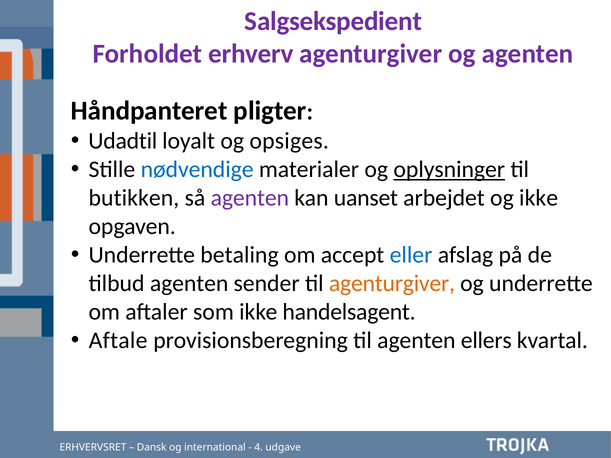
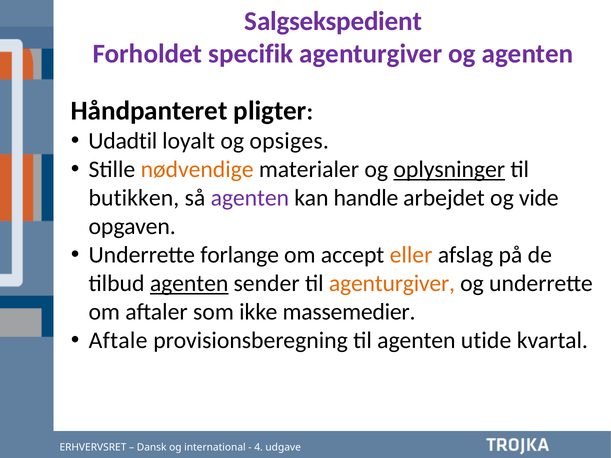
erhverv: erhverv -> specifik (251, 54)
nødvendige colour: blue -> orange (197, 170)
uanset: uanset -> handle (366, 198)
og ikke: ikke -> vide (539, 198)
betaling: betaling -> forlange (240, 255)
eller colour: blue -> orange (411, 255)
agenten underline: none -> present (189, 284)
handelsagent: handelsagent -> massemedier (349, 312)
ellers: ellers -> utide (486, 341)
